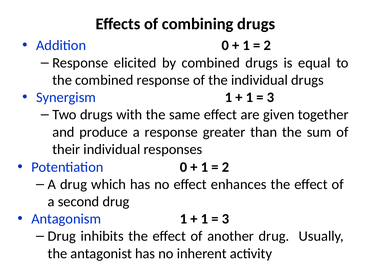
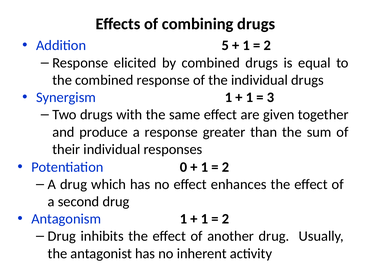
Addition 0: 0 -> 5 (225, 46)
3: 3 -> 2 (225, 219)
